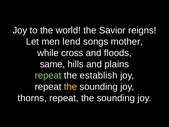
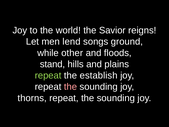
mother: mother -> ground (127, 42)
cross: cross -> other (72, 53)
same: same -> stand (52, 64)
the colour: yellow -> pink (70, 87)
